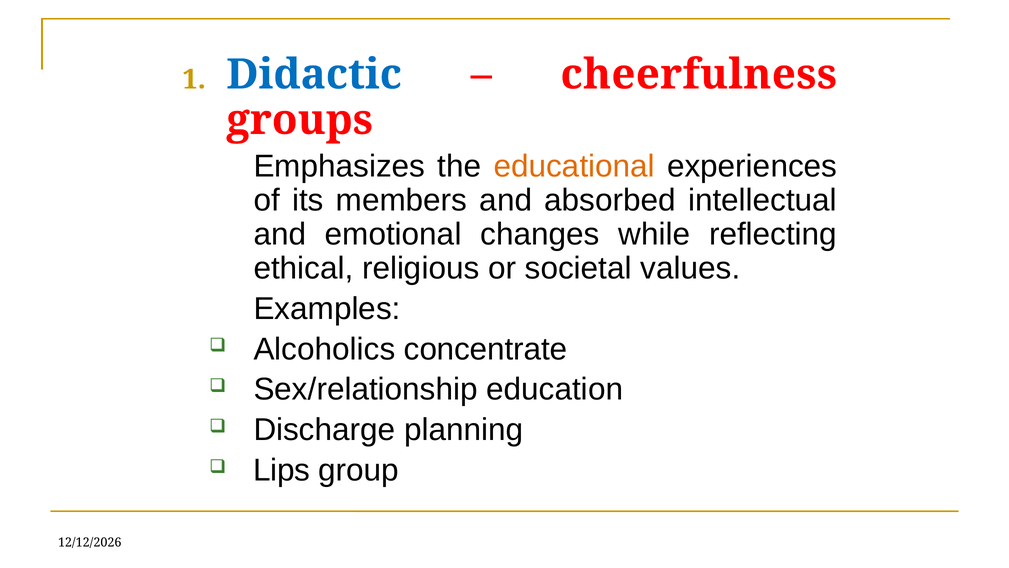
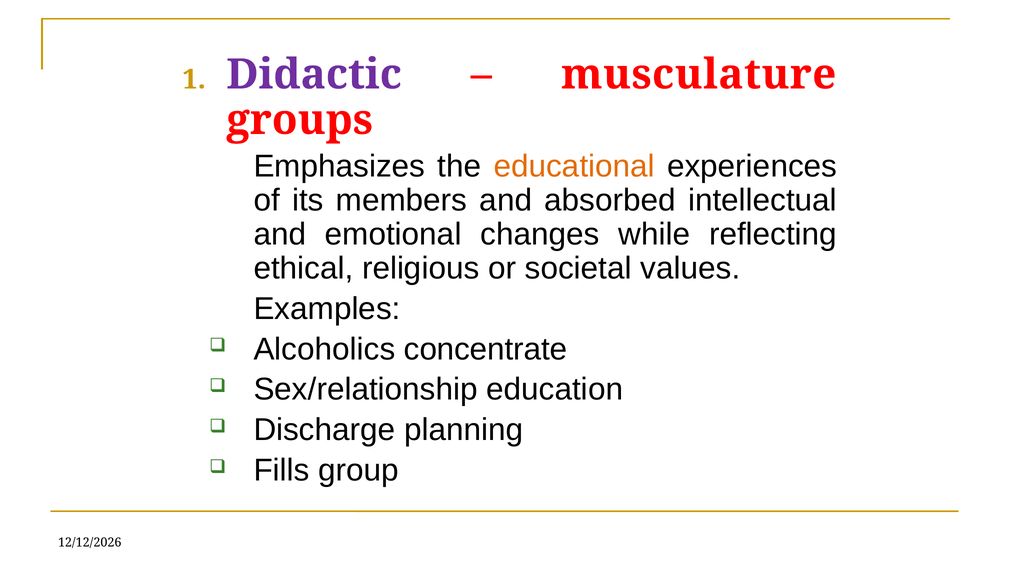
Didactic colour: blue -> purple (314, 74)
cheerfulness: cheerfulness -> musculature (699, 74)
Lips: Lips -> Fills (281, 470)
